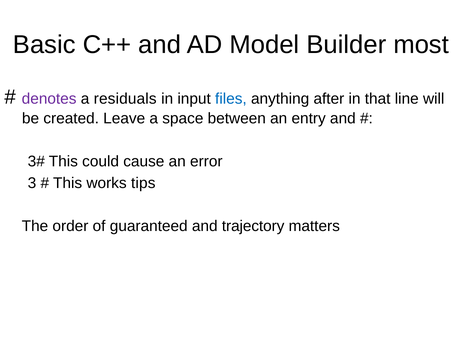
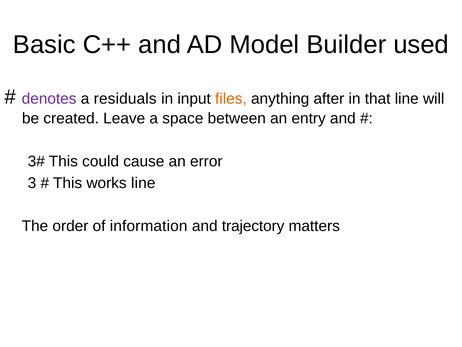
most: most -> used (421, 45)
files colour: blue -> orange (231, 99)
works tips: tips -> line (143, 183)
guaranteed: guaranteed -> information (149, 226)
